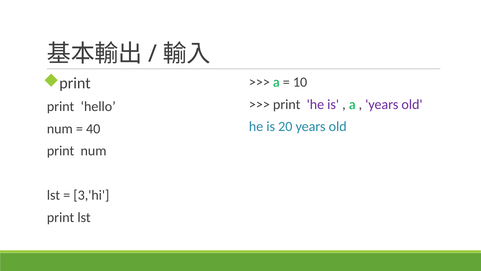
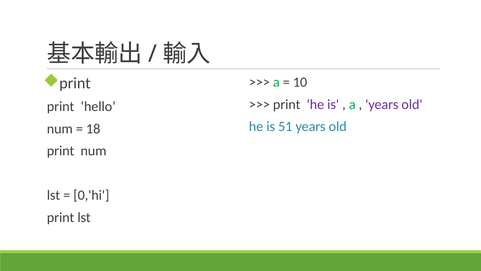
20: 20 -> 51 (285, 126)
40: 40 -> 18 (93, 129)
3,'hi: 3,'hi -> 0,'hi (91, 195)
